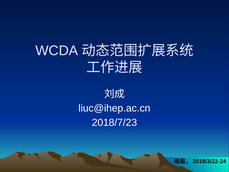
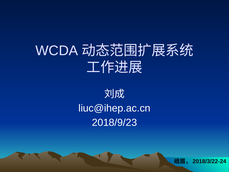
2018/7/23: 2018/7/23 -> 2018/9/23 (114, 122)
